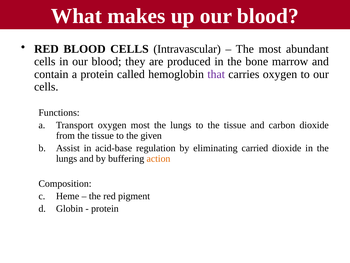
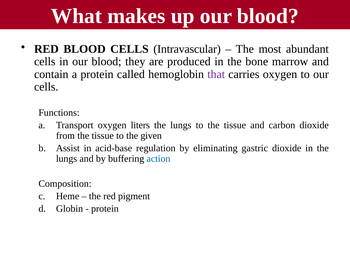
oxygen most: most -> liters (140, 125)
carried: carried -> gastric (255, 148)
action colour: orange -> blue (158, 158)
